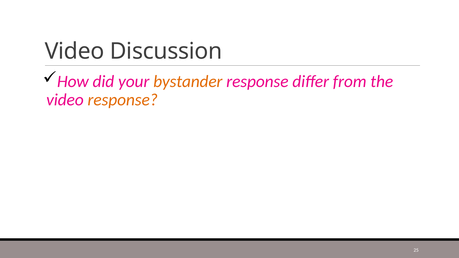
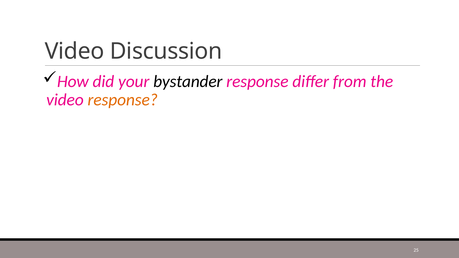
bystander colour: orange -> black (188, 81)
